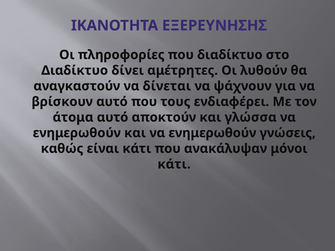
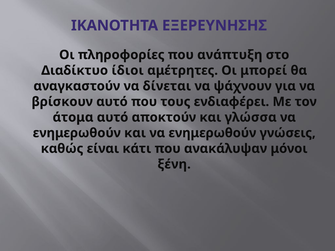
που διαδίκτυο: διαδίκτυο -> ανάπτυξη (230, 55)
δίνει: δίνει -> ίδιοι (128, 71)
λυθούν: λυθούν -> μπορεί (264, 71)
κάτι: κάτι -> ξένη (174, 164)
